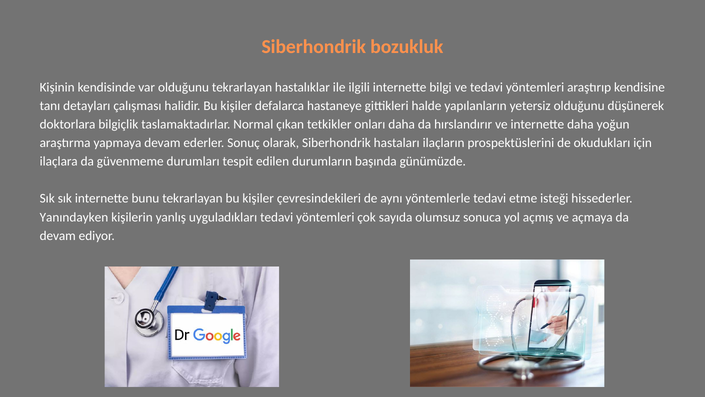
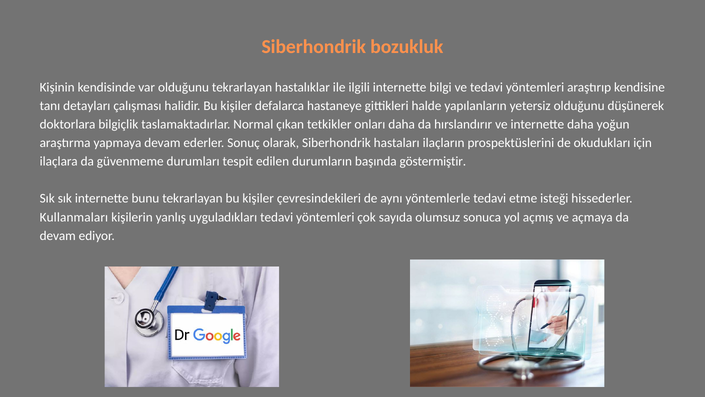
günümüzde: günümüzde -> göstermiştir (433, 161)
Yanındayken: Yanındayken -> Kullanmaları (74, 217)
